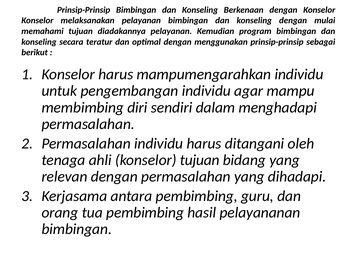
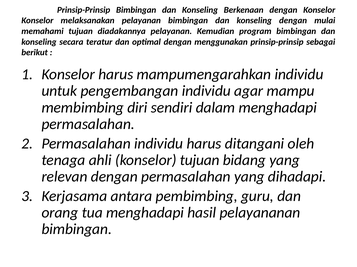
tua pembimbing: pembimbing -> menghadapi (145, 213)
